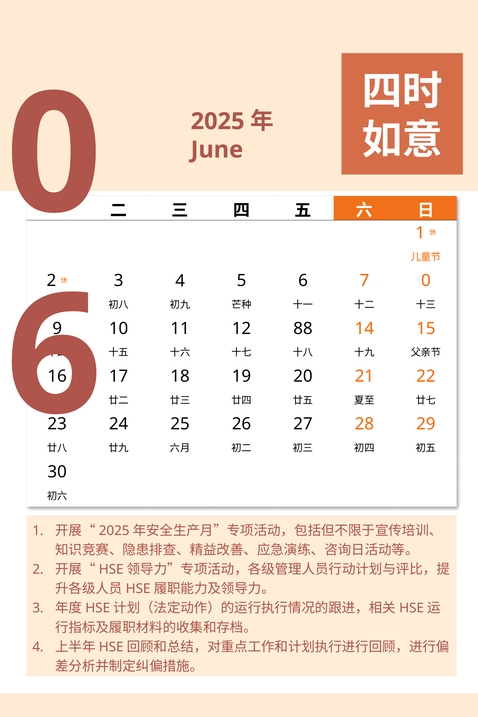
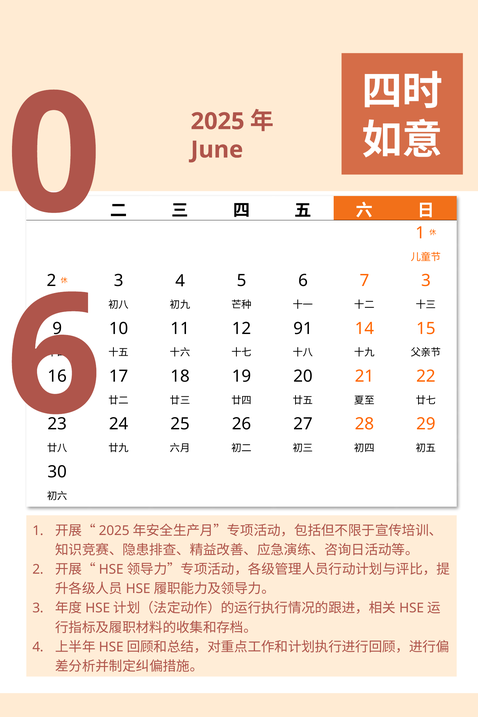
7 0: 0 -> 3 (426, 281)
88: 88 -> 91 (303, 329)
